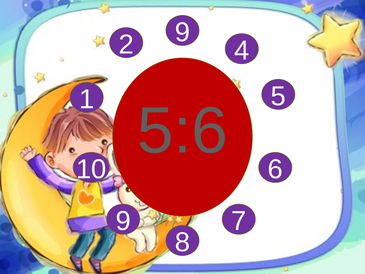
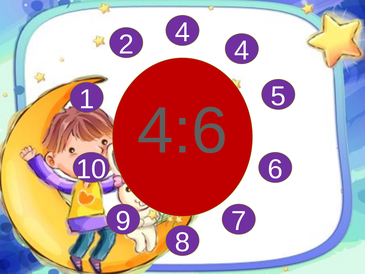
2 9: 9 -> 4 (182, 32)
5:6: 5:6 -> 4:6 (182, 131)
